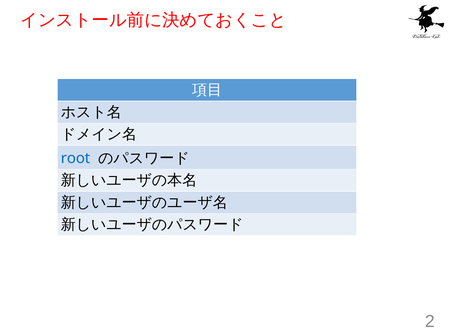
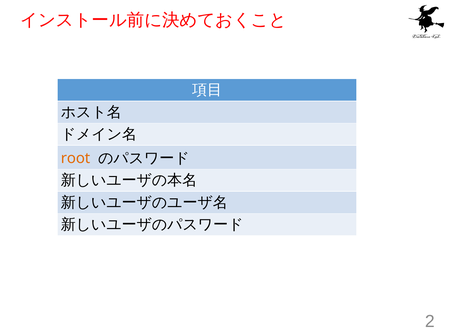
root colour: blue -> orange (75, 159)
